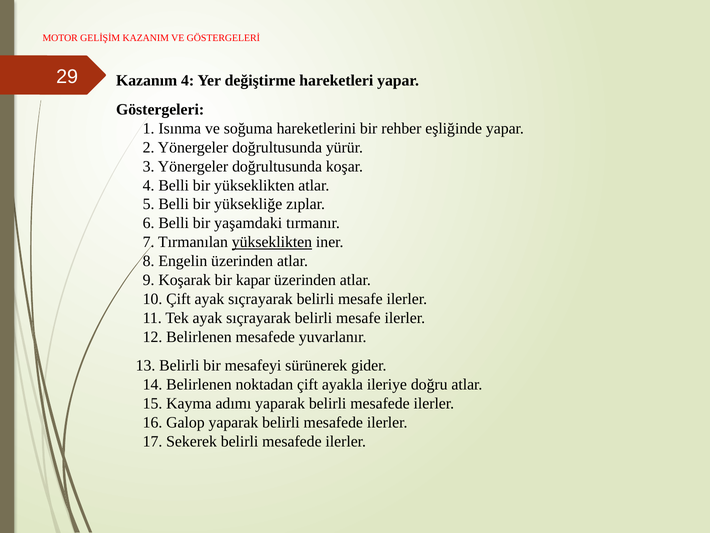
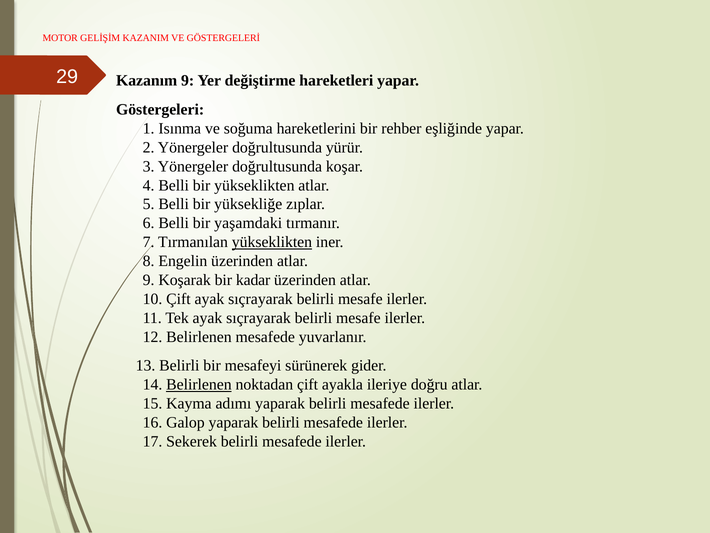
Kazanım 4: 4 -> 9 (188, 81)
kapar: kapar -> kadar (253, 280)
Belirlenen underline: none -> present (199, 384)
